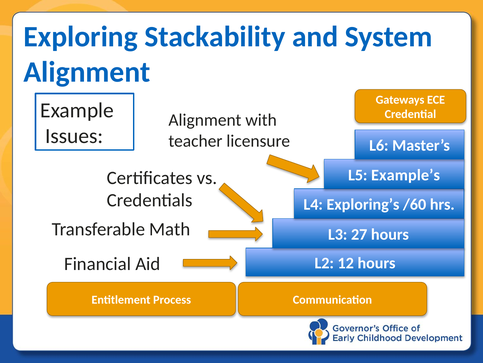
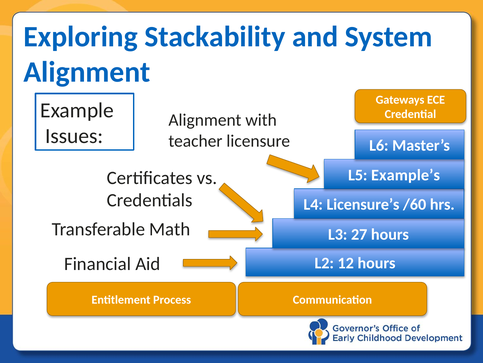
Exploring’s: Exploring’s -> Licensure’s (363, 204)
